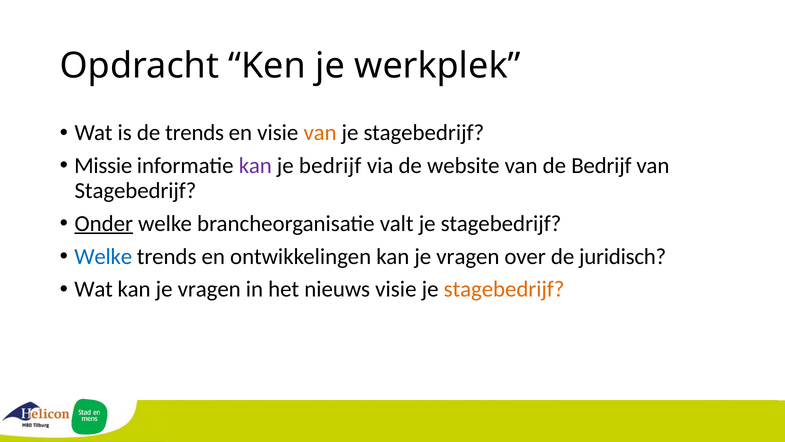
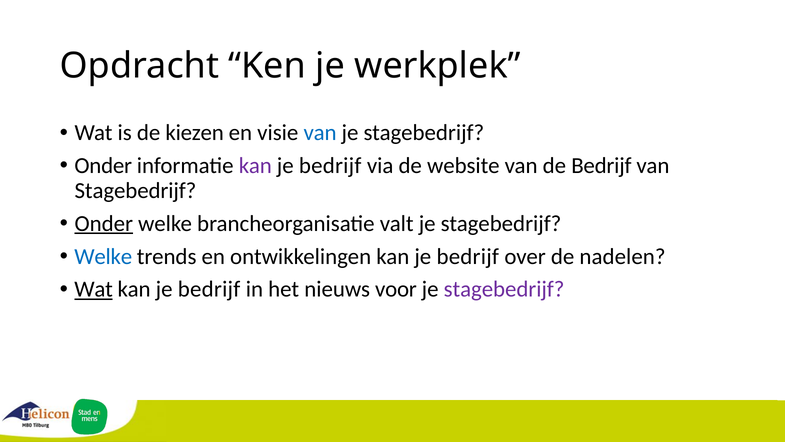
de trends: trends -> kiezen (195, 133)
van colour: orange -> blue (320, 133)
Missie: Missie -> Onder (103, 166)
ontwikkelingen kan je vragen: vragen -> bedrijf (468, 256)
juridisch: juridisch -> nadelen (622, 256)
Wat underline: none -> present (94, 289)
vragen: vragen -> bedrijf (209, 289)
nieuws visie: visie -> voor (396, 289)
stagebedrijf colour: orange -> purple (504, 289)
